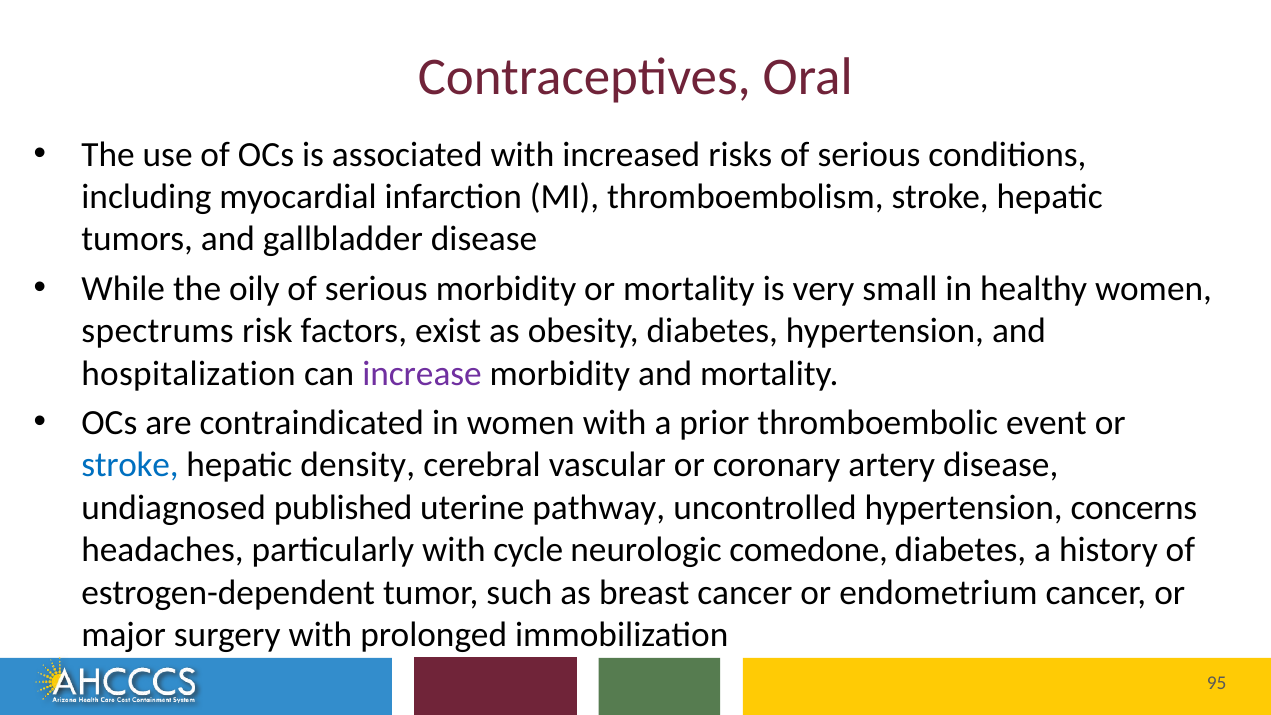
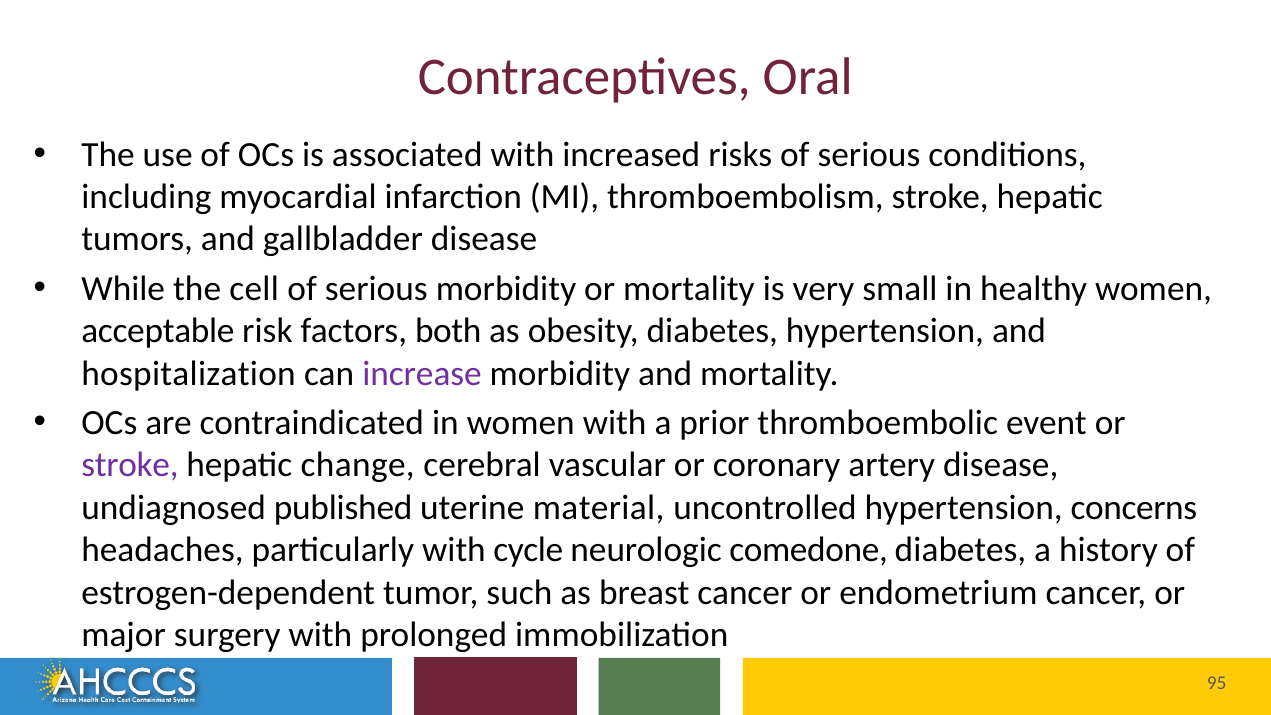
oily: oily -> cell (254, 289)
spectrums: spectrums -> acceptable (158, 331)
exist: exist -> both (448, 331)
stroke colour: blue -> purple (130, 465)
density: density -> change (358, 465)
pathway: pathway -> material (599, 508)
